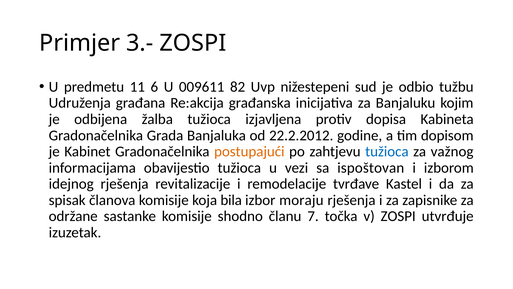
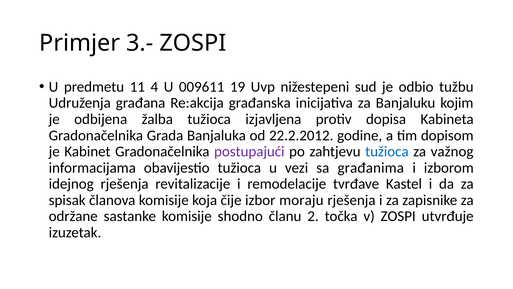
6: 6 -> 4 (154, 87)
82: 82 -> 19 (238, 87)
postupajući colour: orange -> purple (249, 151)
ispoštovan: ispoštovan -> građanima (371, 168)
bila: bila -> čije (231, 200)
7: 7 -> 2 (313, 216)
